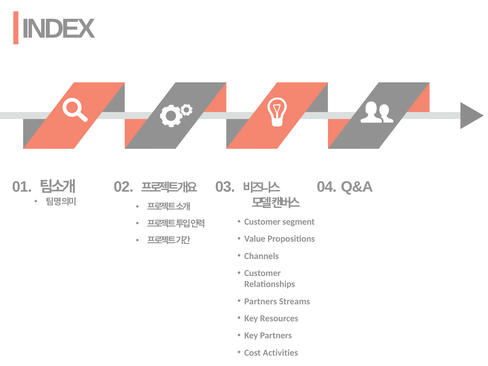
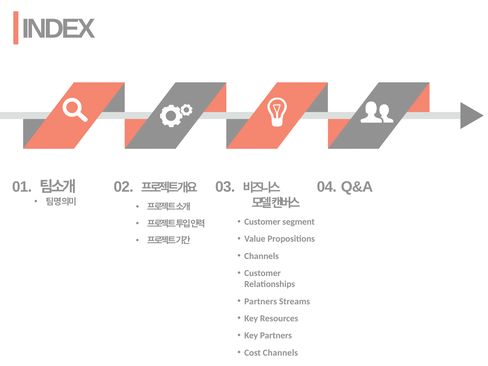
Cost Activities: Activities -> Channels (280, 353)
